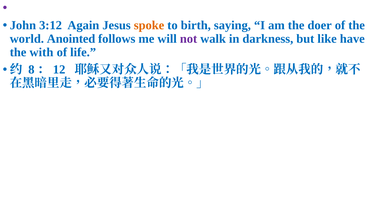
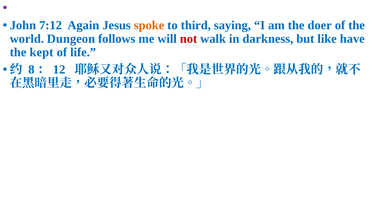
3:12: 3:12 -> 7:12 (51, 25)
birth: birth -> third (196, 25)
Anointed: Anointed -> Dungeon (71, 39)
not colour: purple -> red (189, 39)
with: with -> kept (41, 52)
